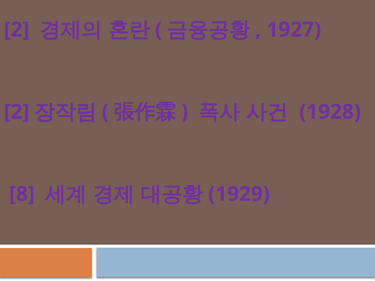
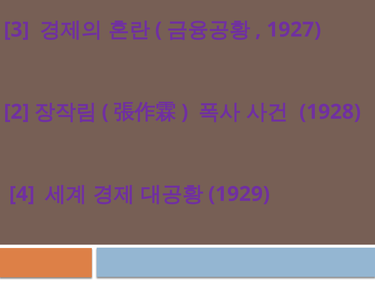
2: 2 -> 3 (17, 30)
8: 8 -> 4 (22, 194)
